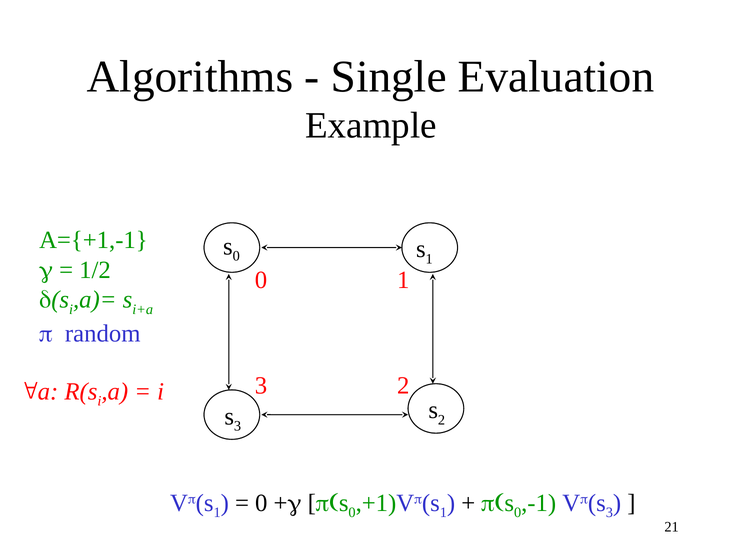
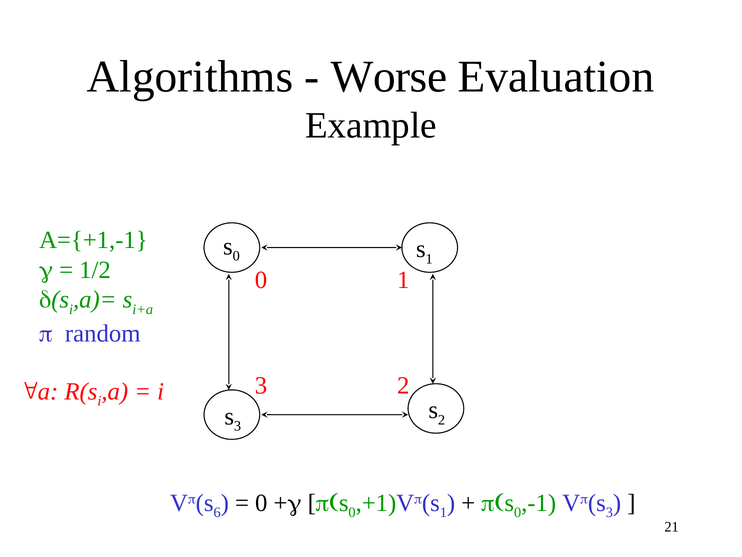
Single: Single -> Worse (389, 77)
1: 1 -> 6 (217, 512)
